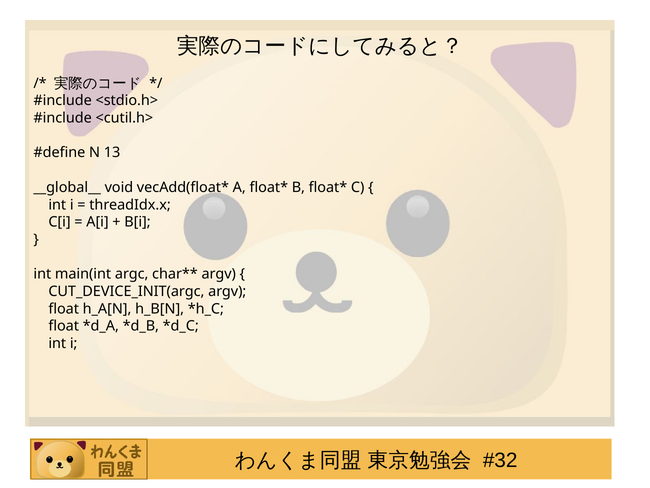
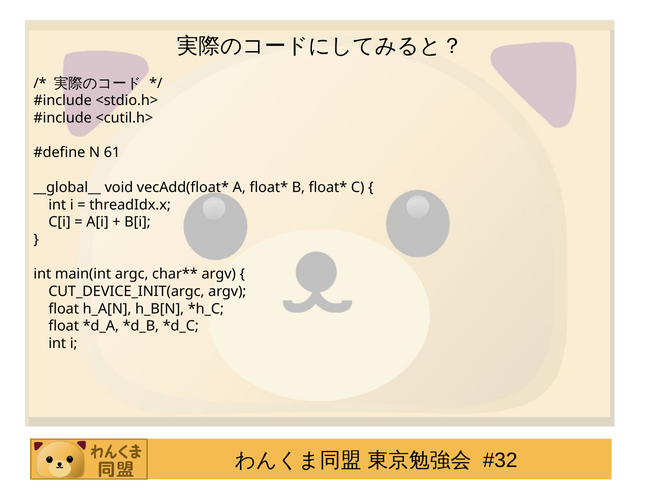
13: 13 -> 61 (112, 153)
